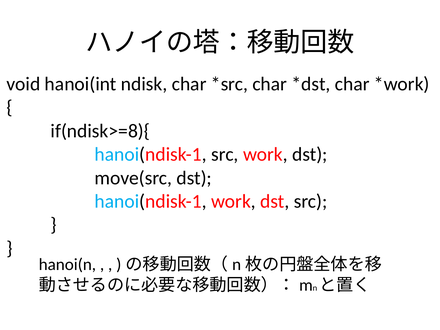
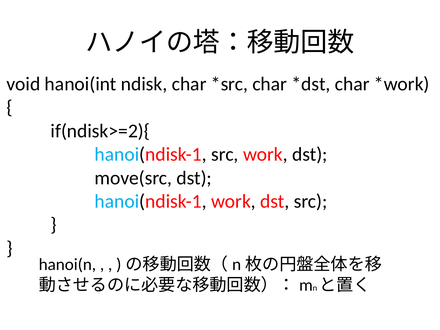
if(ndisk>=8){: if(ndisk>=8){ -> if(ndisk>=2){ (100, 131)
